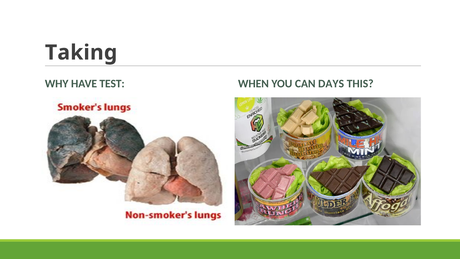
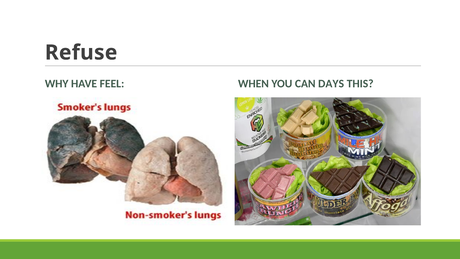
Taking: Taking -> Refuse (81, 53)
TEST: TEST -> FEEL (112, 83)
